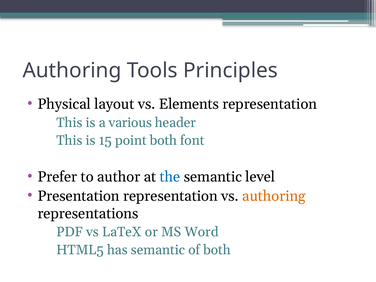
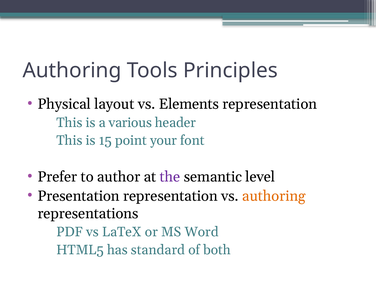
point both: both -> your (164, 140)
the colour: blue -> purple (170, 177)
has semantic: semantic -> standard (158, 250)
